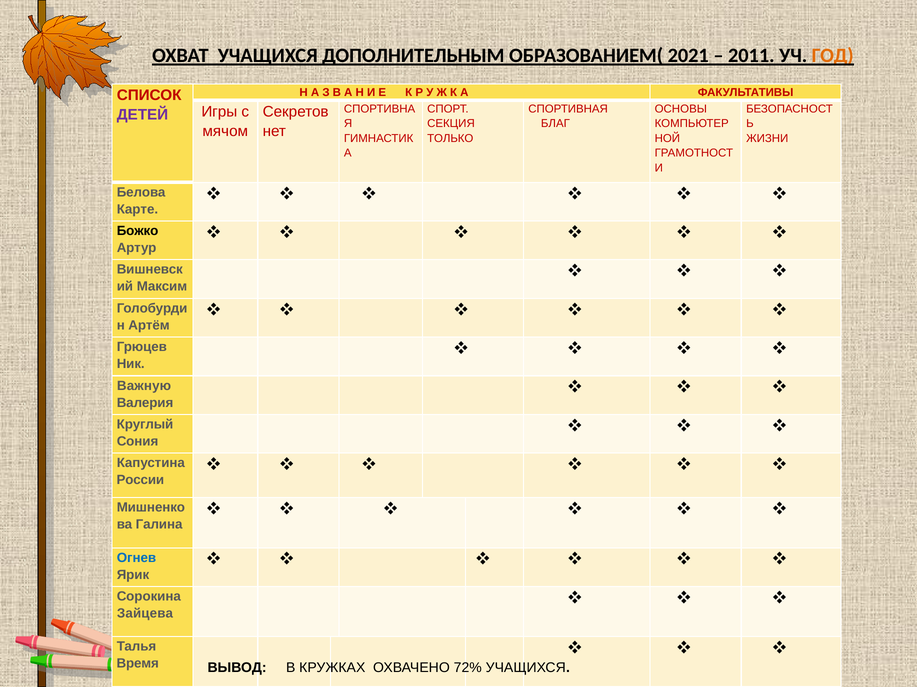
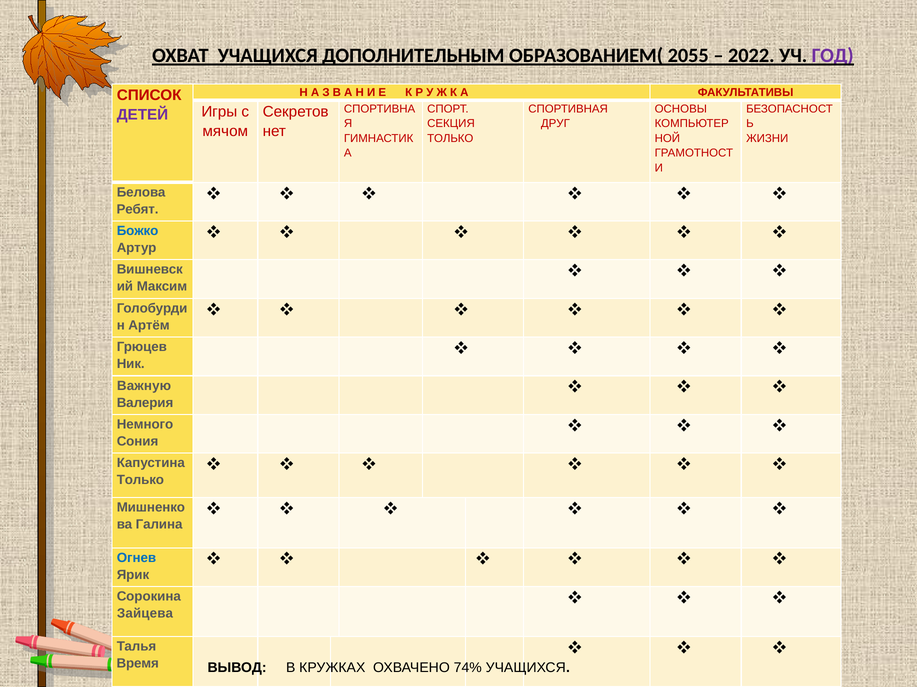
2021: 2021 -> 2055 (688, 56)
2011: 2011 -> 2022 (751, 56)
ГОД colour: orange -> purple (833, 56)
БЛАГ: БЛАГ -> ДРУГ (555, 124)
Карте: Карте -> Ребят (138, 209)
Божко colour: black -> blue (138, 231)
Круглый: Круглый -> Немного (145, 425)
России: России -> Только (140, 481)
72%: 72% -> 74% (468, 668)
